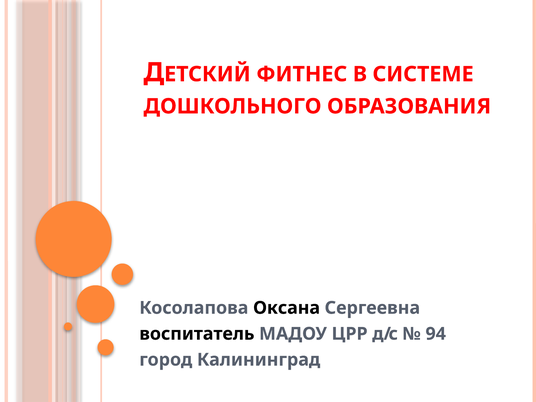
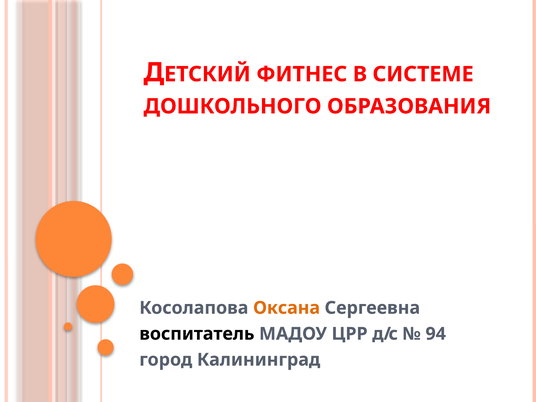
Оксана colour: black -> orange (287, 308)
